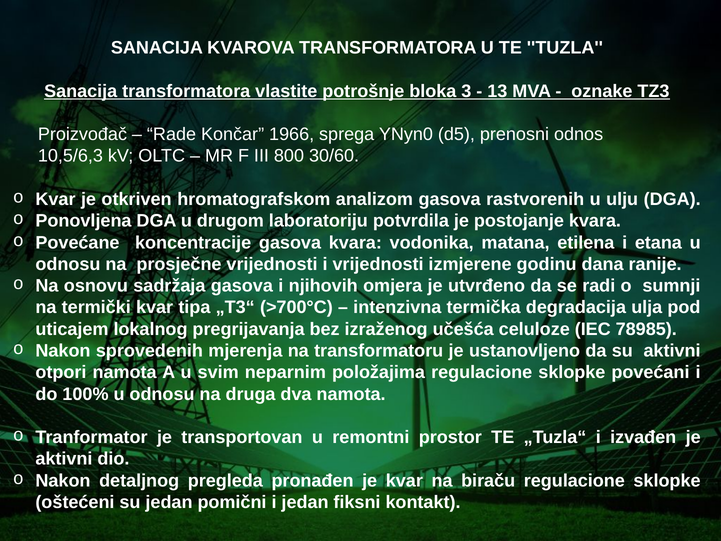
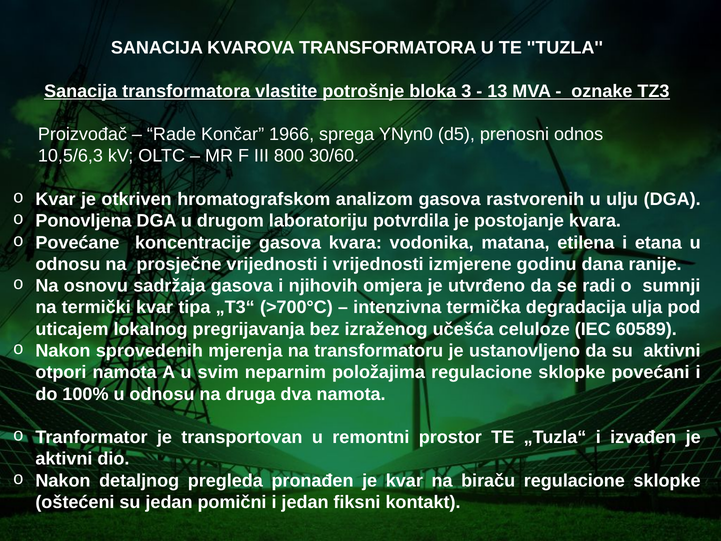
78985: 78985 -> 60589 (646, 329)
